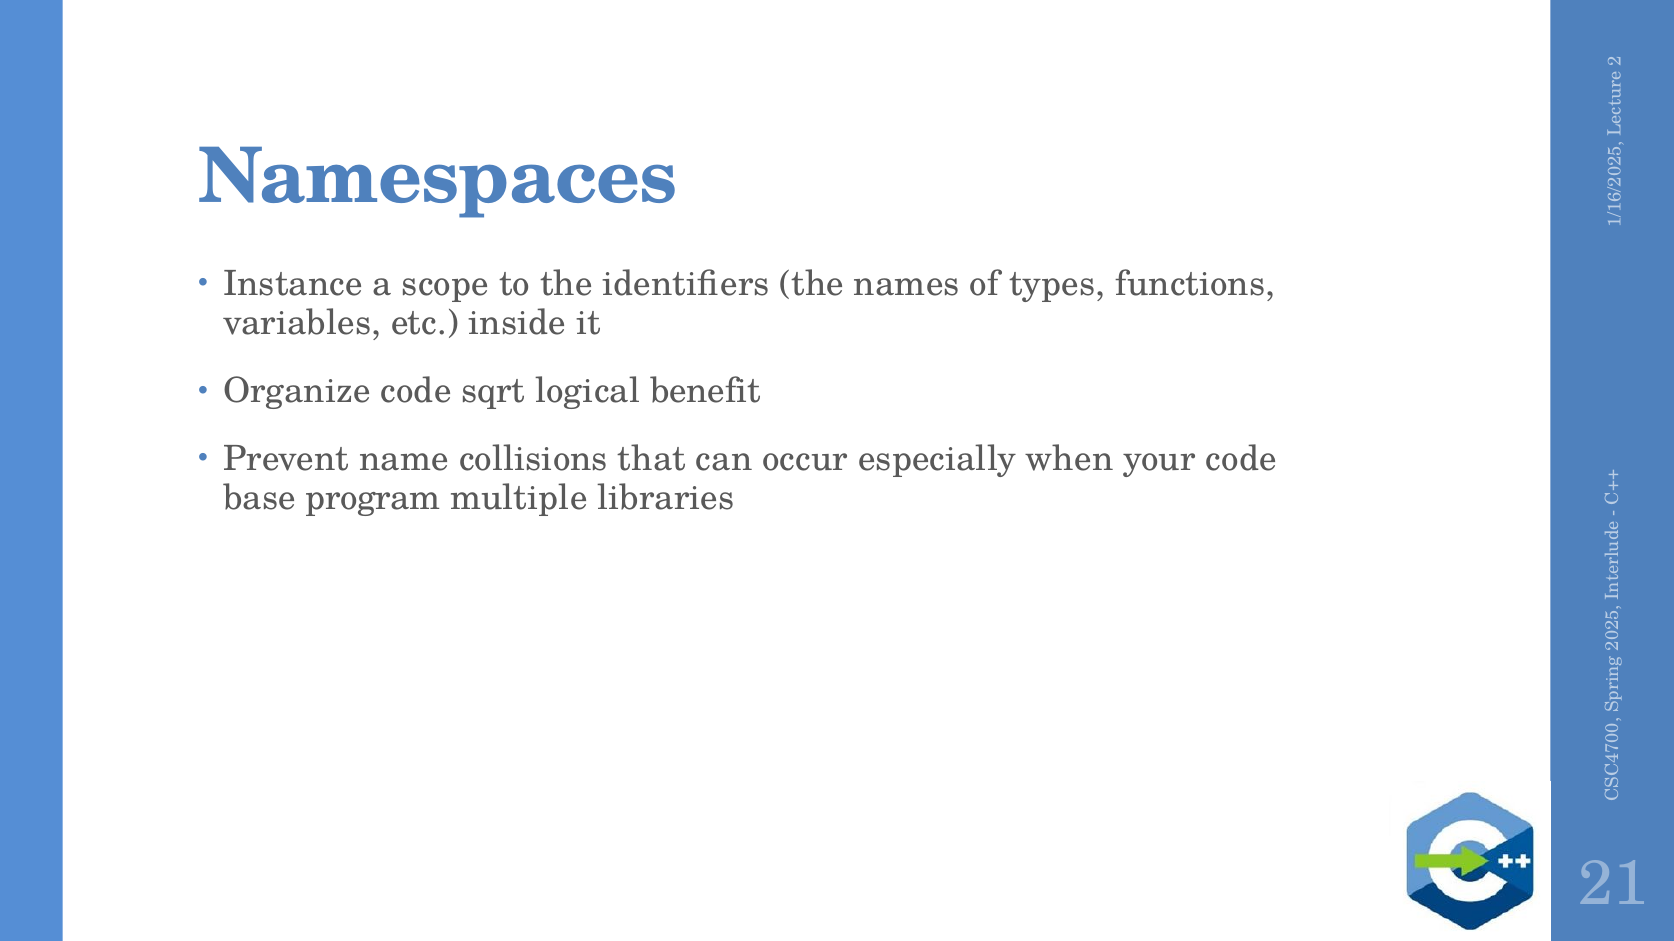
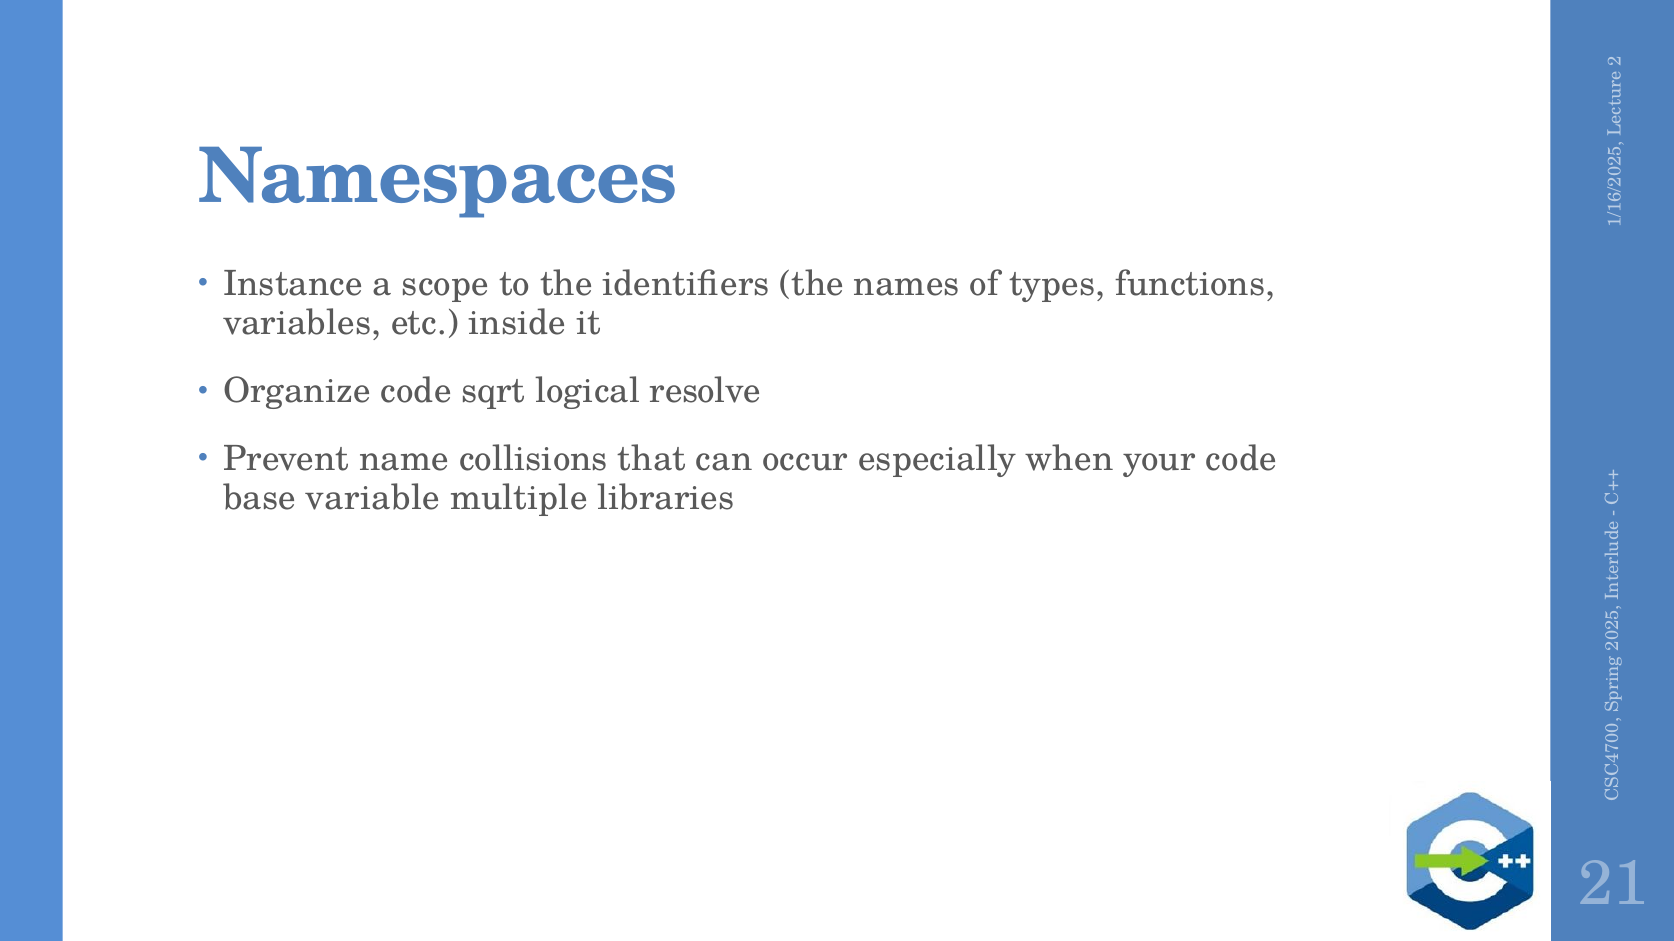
benefit: benefit -> resolve (706, 391)
program: program -> variable (373, 499)
